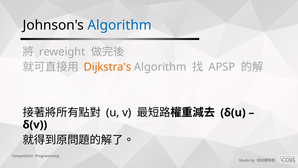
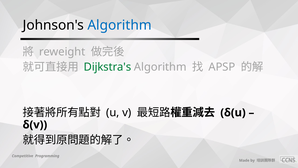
Dijkstra's colour: orange -> green (107, 67)
